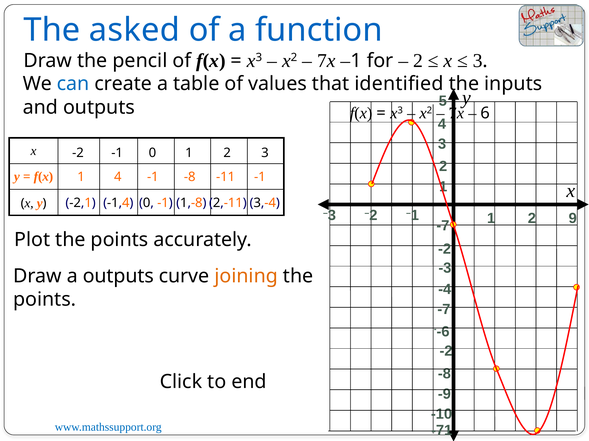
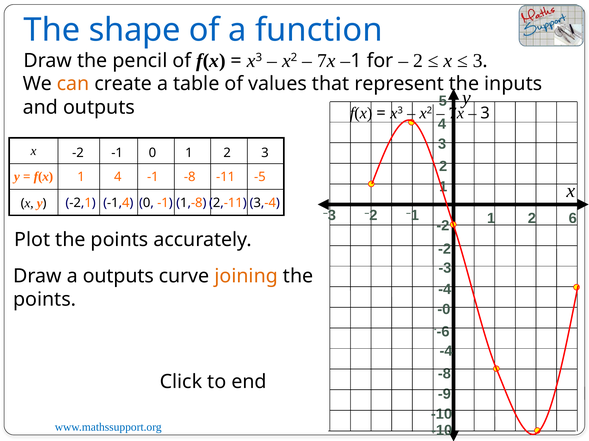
asked: asked -> shape (135, 30)
can colour: blue -> orange (73, 84)
identified: identified -> represent (399, 84)
6: 6 -> 3 (485, 113)
-11 -1: -1 -> -5 (260, 177)
9: 9 -> 6 (573, 219)
-7: -7 -> -2 (443, 226)
-7: -7 -> -0 (444, 310)
-2: -2 -> -4 (446, 352)
-71: -71 -> -10 (442, 431)
